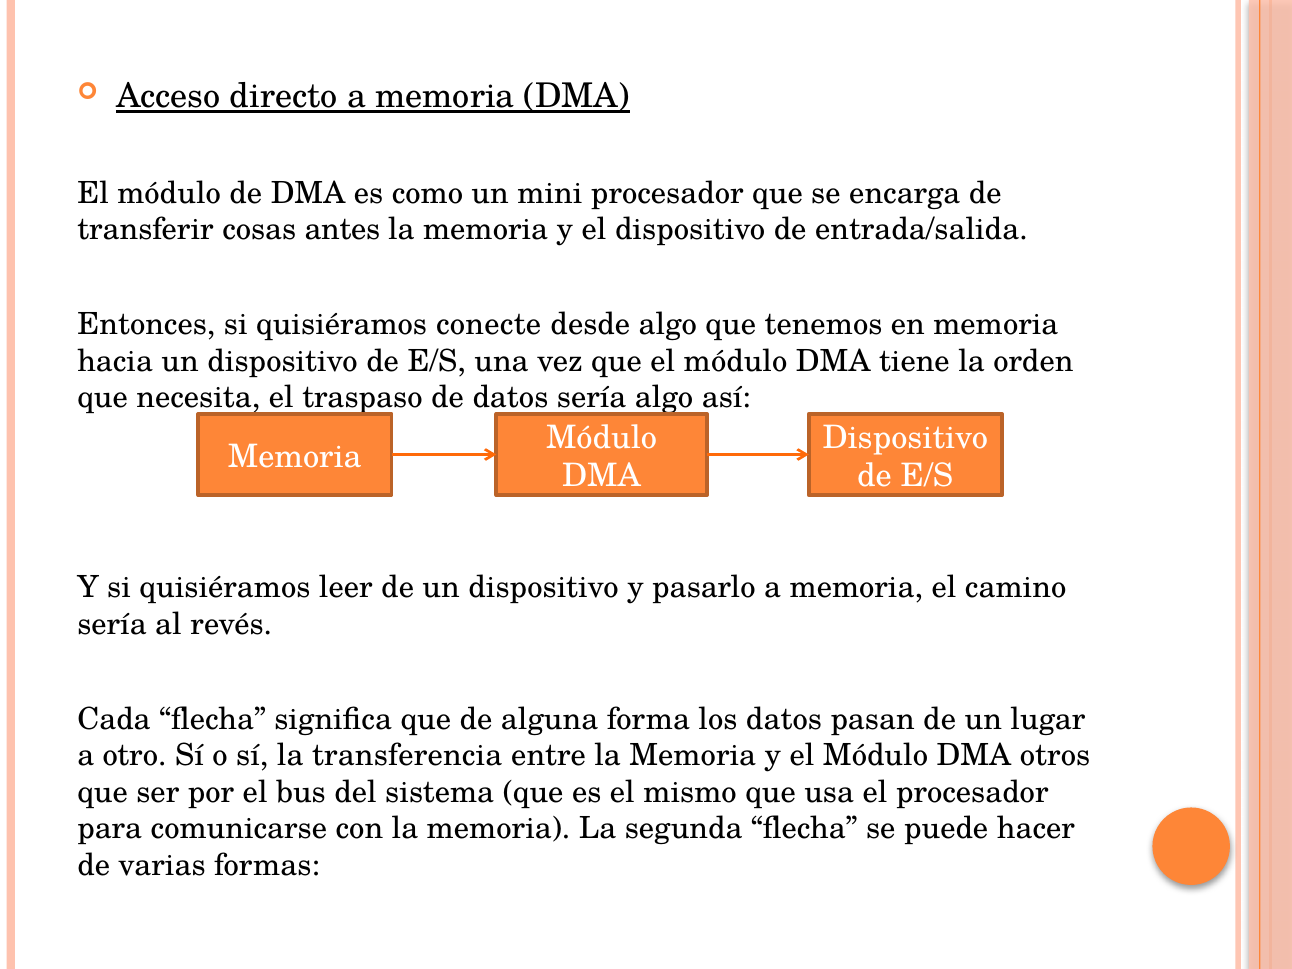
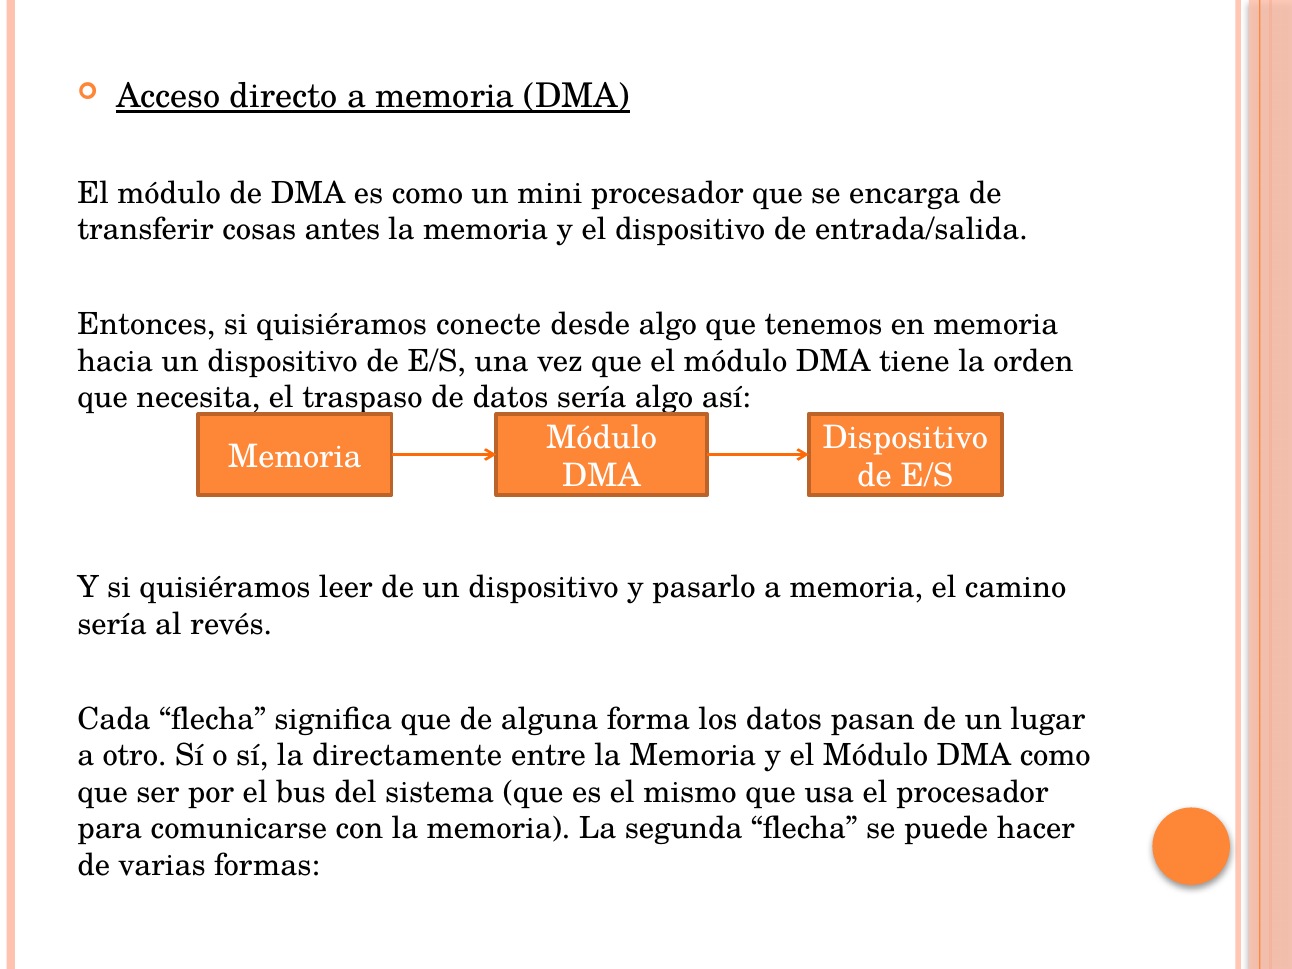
transferencia: transferencia -> directamente (407, 756)
DMA otros: otros -> como (1055, 756)
